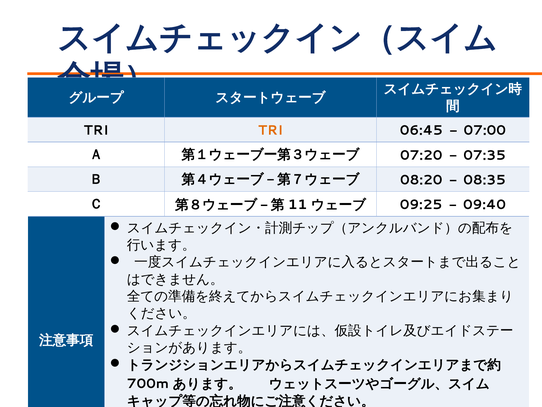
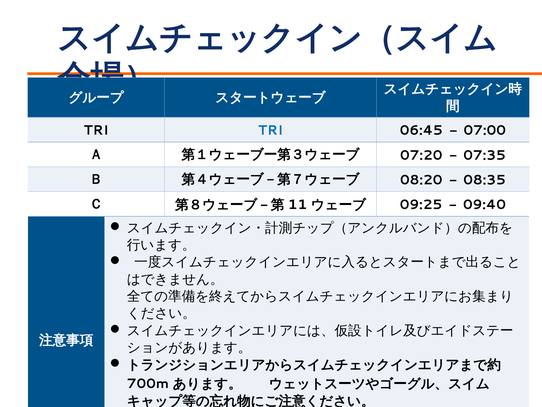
TRI colour: orange -> blue (271, 130)
